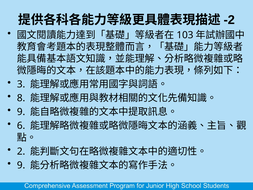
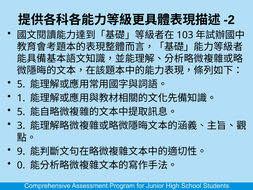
3: 3 -> 5 (21, 84)
8: 8 -> 1 (21, 98)
9: 9 -> 5 (21, 112)
6: 6 -> 3 (21, 126)
2: 2 -> 9 (21, 151)
9: 9 -> 0 (21, 165)
